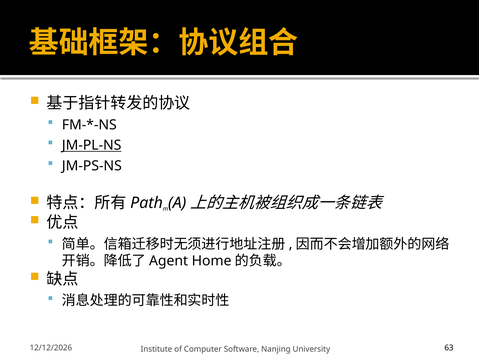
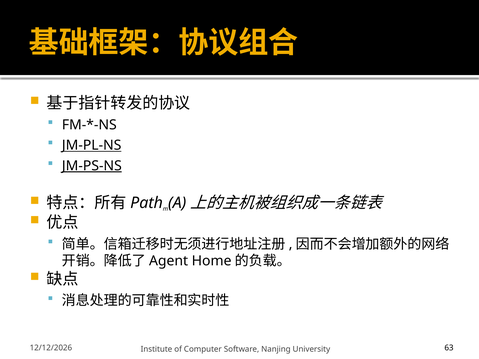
JM-PS-NS underline: none -> present (92, 166)
